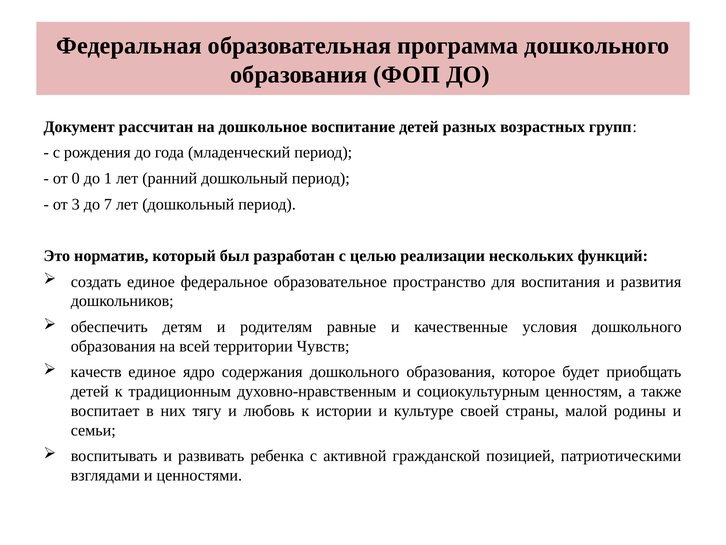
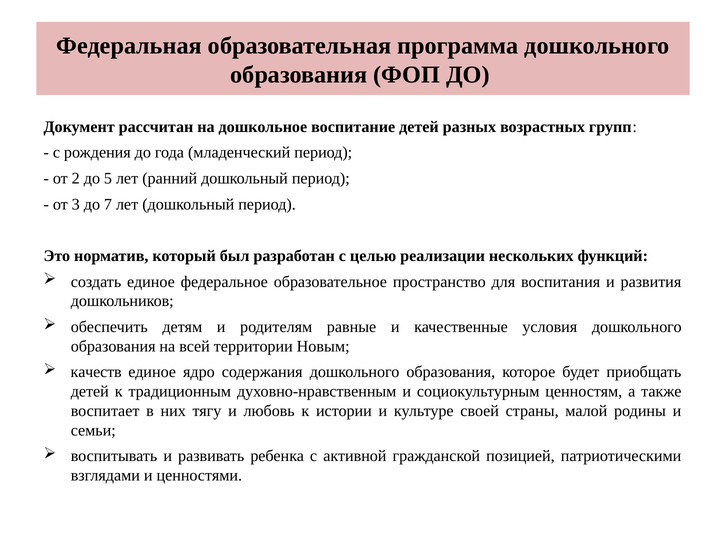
0: 0 -> 2 (76, 178)
1: 1 -> 5 (108, 178)
Чувств: Чувств -> Новым (323, 346)
